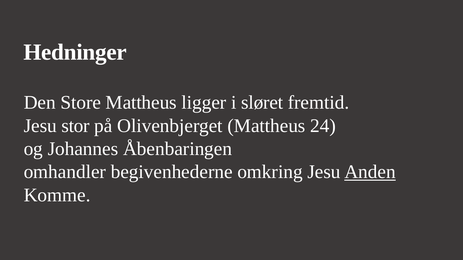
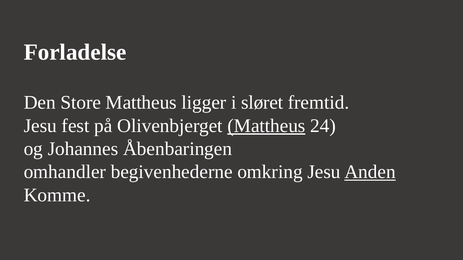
Hedninger: Hedninger -> Forladelse (75, 52)
stor: stor -> fest (75, 126)
Mattheus underline: none -> present (266, 126)
